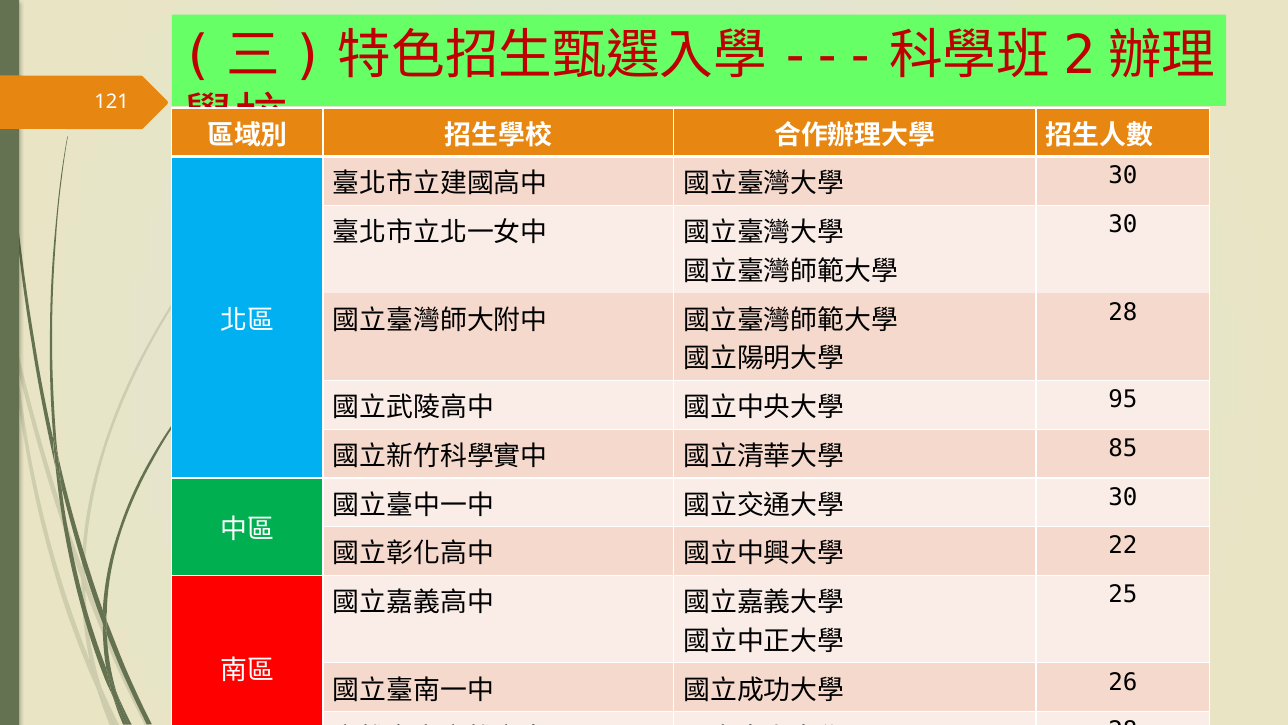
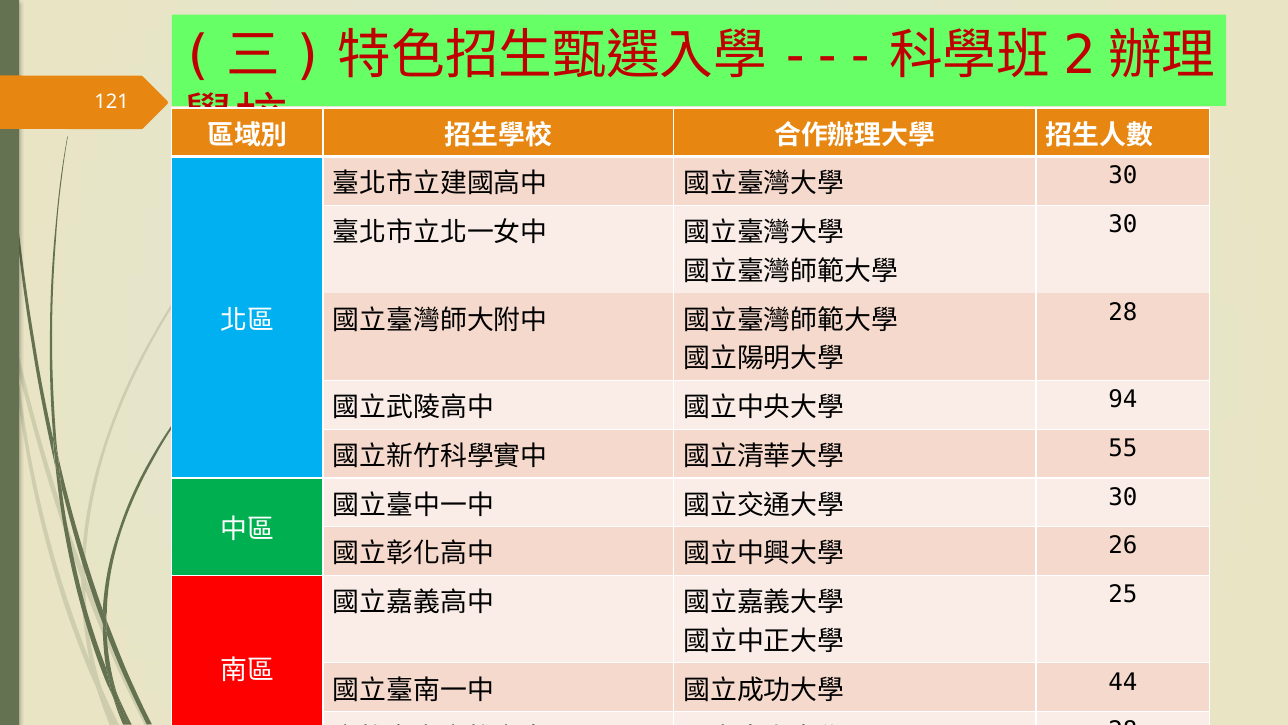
95: 95 -> 94 (1123, 400)
85: 85 -> 55 (1123, 448)
22: 22 -> 26 (1123, 545)
26: 26 -> 44 (1123, 682)
